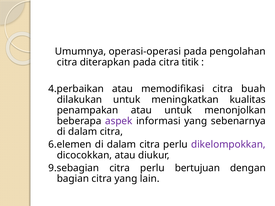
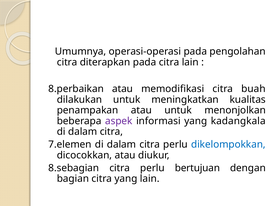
citra titik: titik -> lain (190, 62)
4.perbaikan: 4.perbaikan -> 8.perbaikan (76, 89)
sebenarnya: sebenarnya -> kadangkala (238, 121)
6.elemen: 6.elemen -> 7.elemen (70, 145)
dikelompokkan colour: purple -> blue (228, 145)
9.sebagian: 9.sebagian -> 8.sebagian (74, 168)
